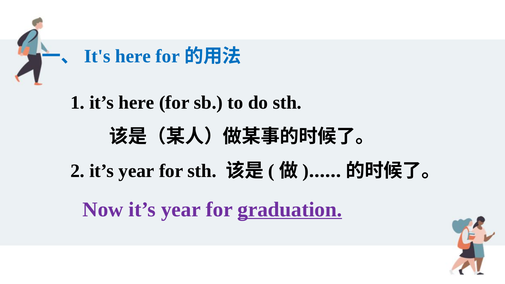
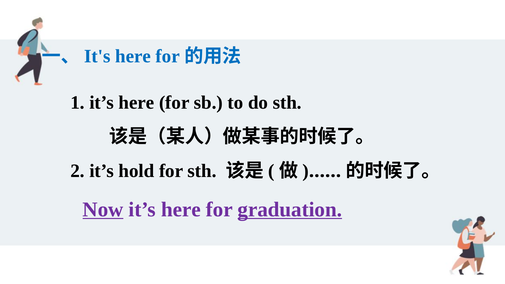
2 it’s year: year -> hold (136, 171)
Now underline: none -> present (103, 209)
year: year -> here (181, 209)
